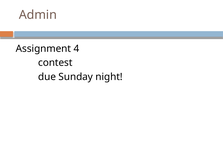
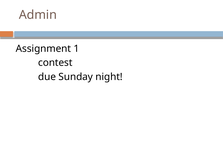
4: 4 -> 1 (76, 49)
